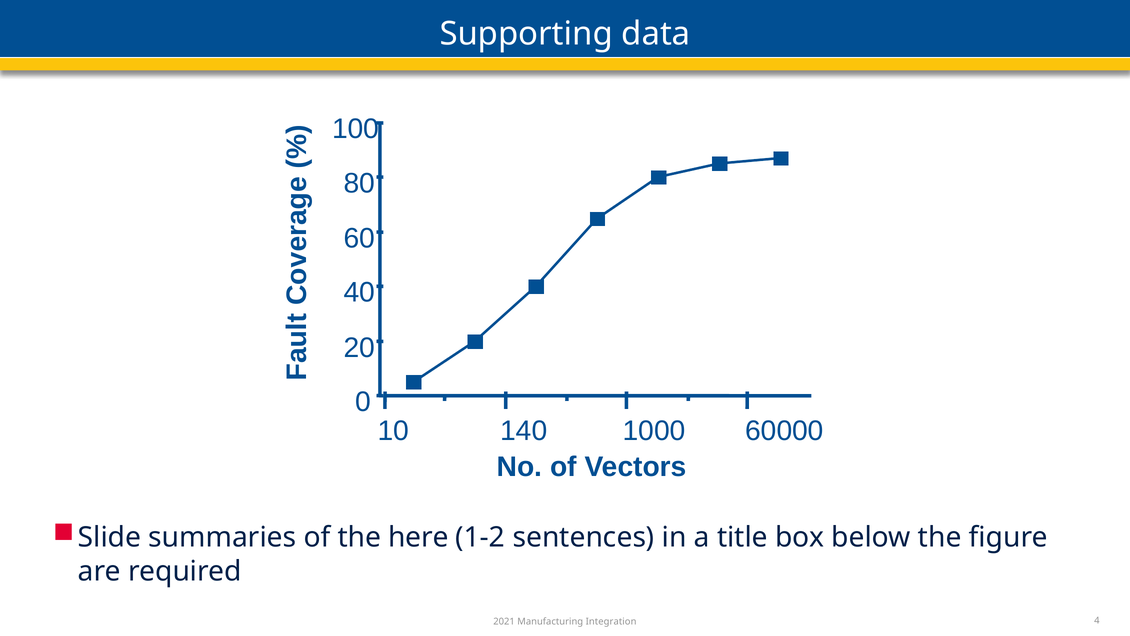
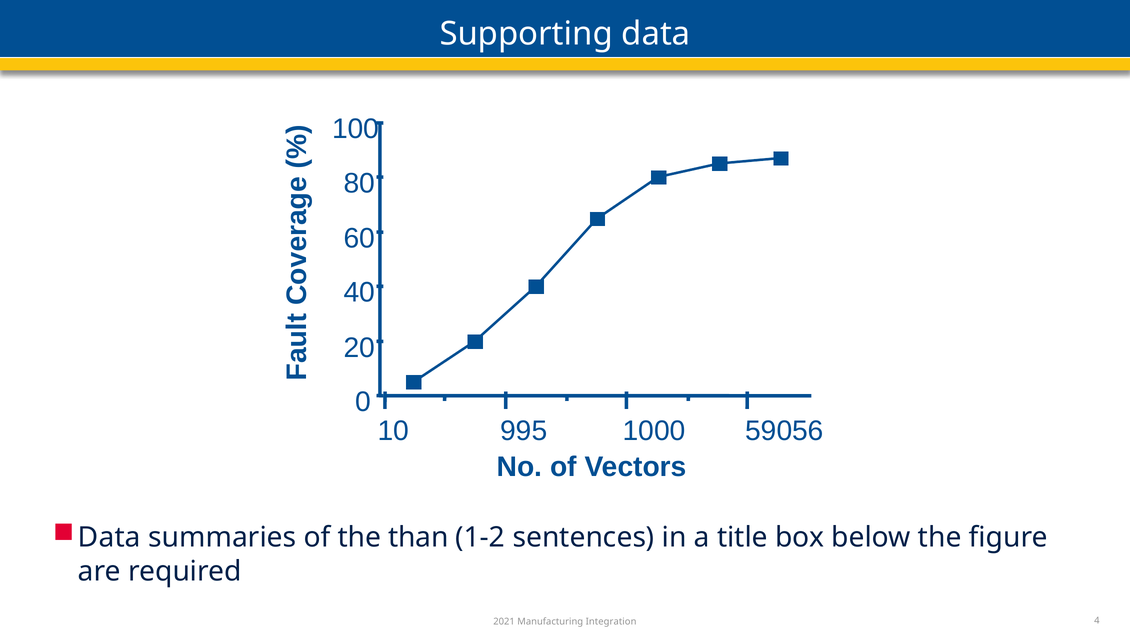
140: 140 -> 995 (524, 430)
60000: 60000 -> 59056 (784, 430)
Slide: Slide -> Data (109, 537)
here: here -> than (418, 537)
